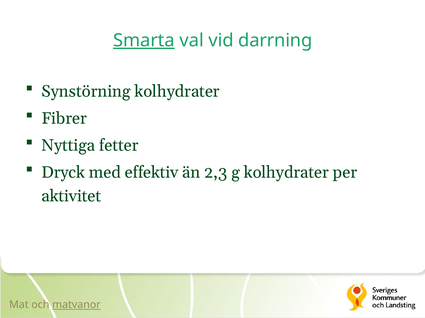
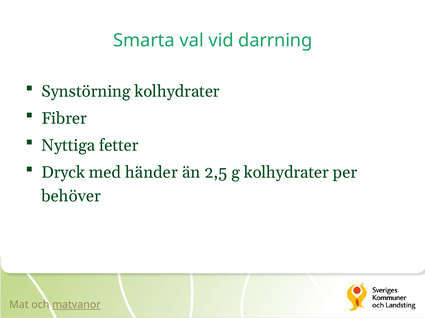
Smarta underline: present -> none (144, 41)
effektiv: effektiv -> händer (152, 173)
2,3: 2,3 -> 2,5 (216, 173)
aktivitet: aktivitet -> behöver (71, 196)
